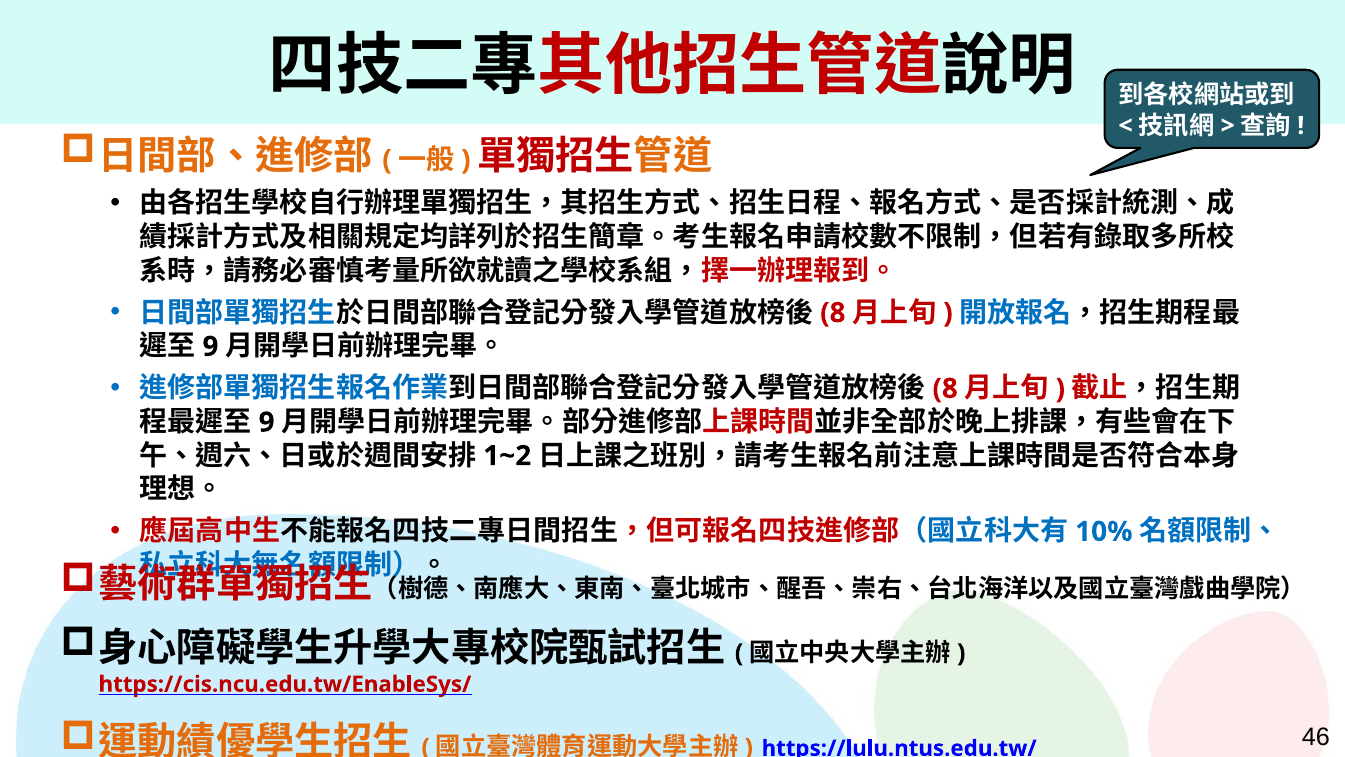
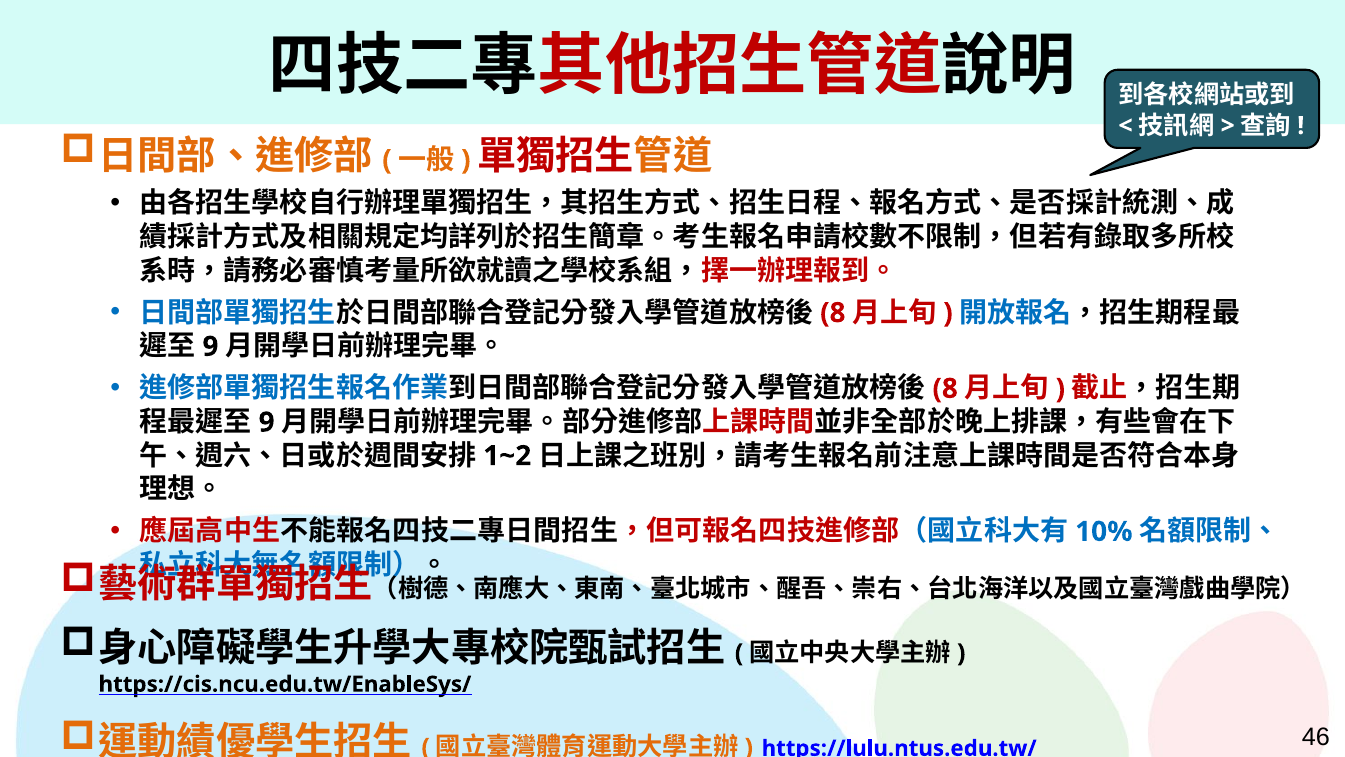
https://cis.ncu.edu.tw/EnableSys/ colour: red -> black (285, 684)
